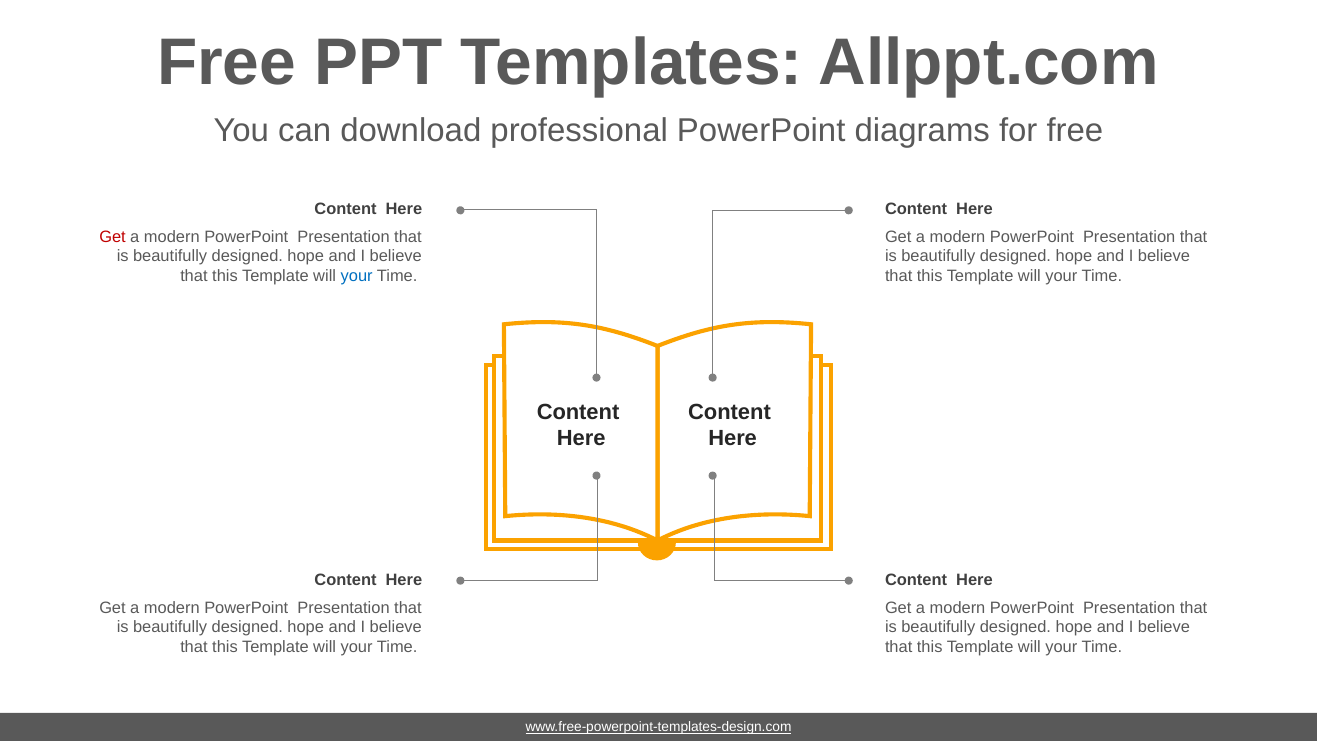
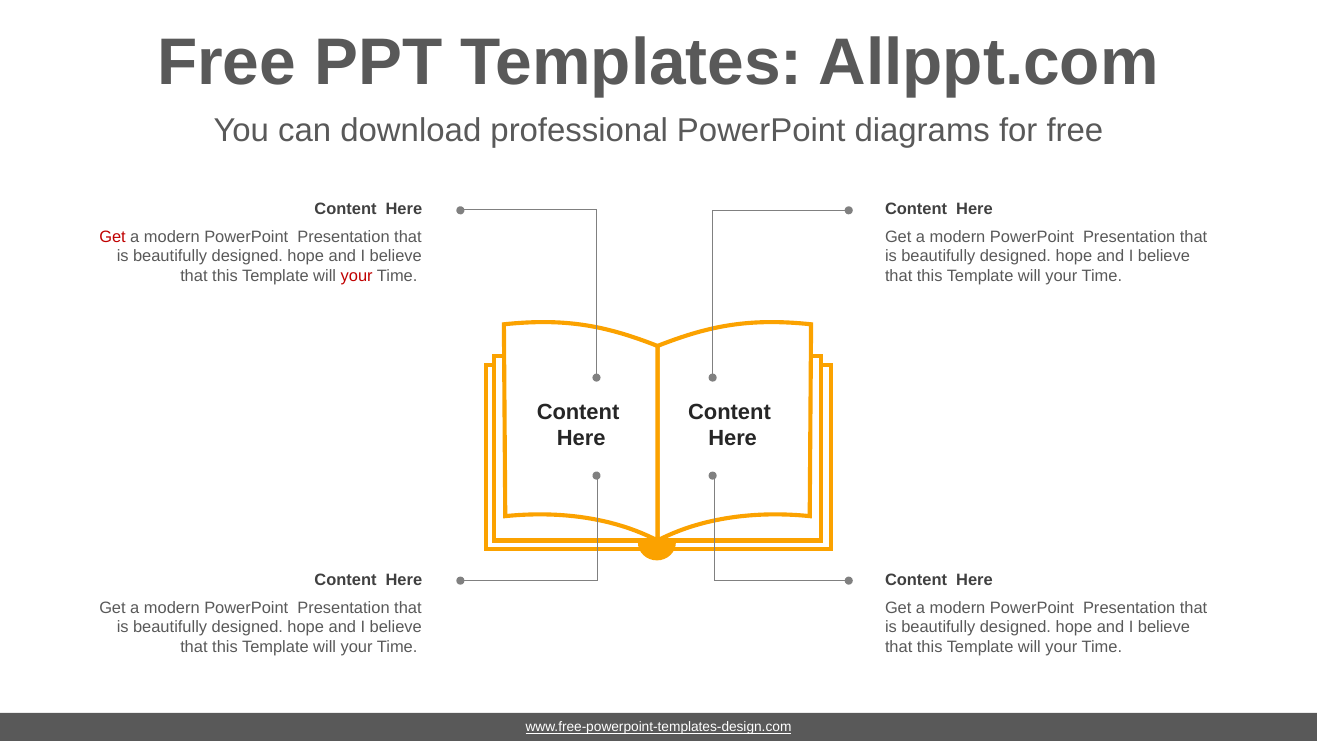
your colour: blue -> red (357, 276)
